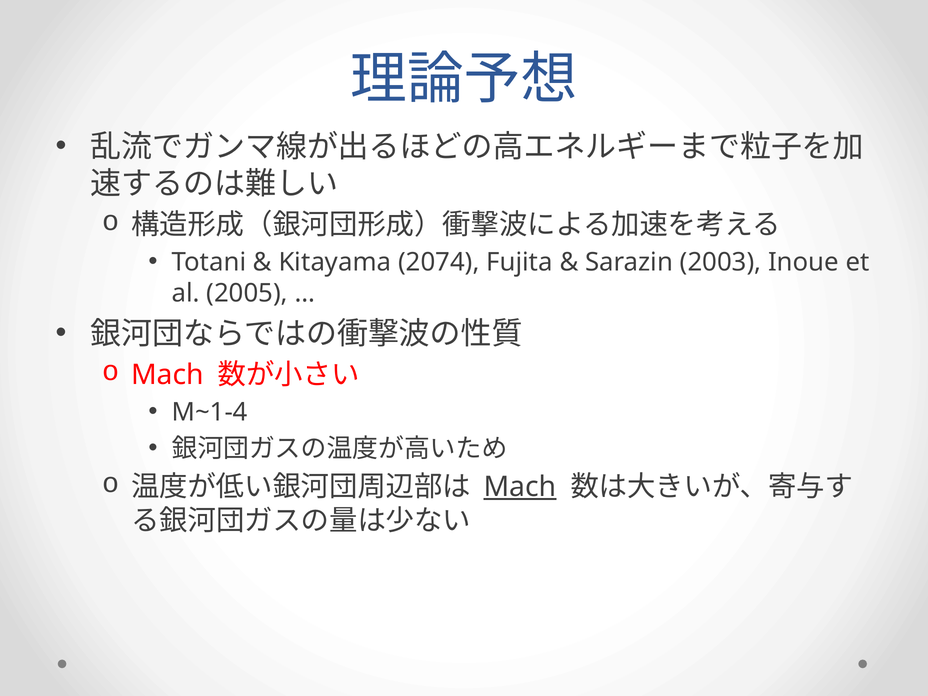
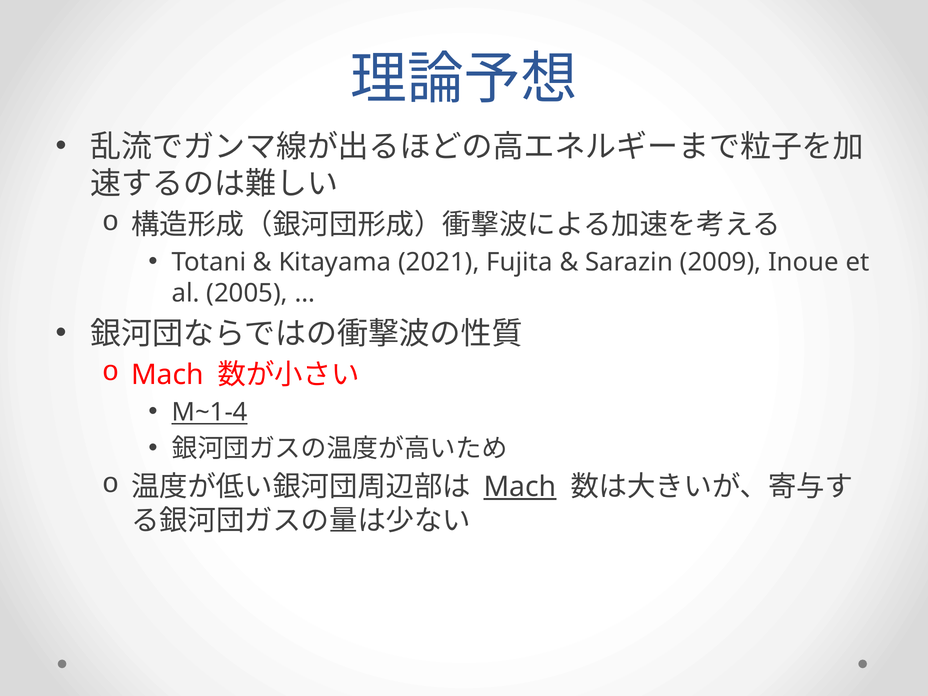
2074: 2074 -> 2021 (439, 262)
2003: 2003 -> 2009 (721, 262)
M~1-4 underline: none -> present (210, 412)
